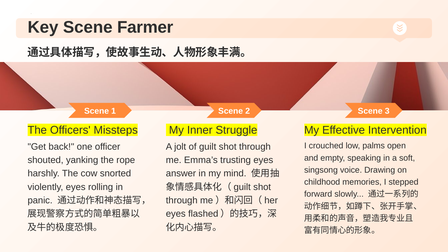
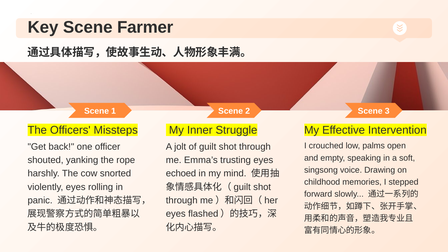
answer: answer -> echoed (181, 174)
